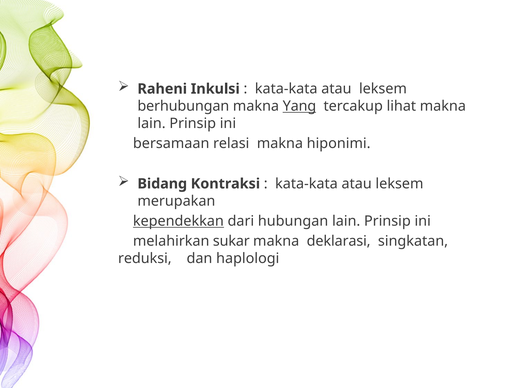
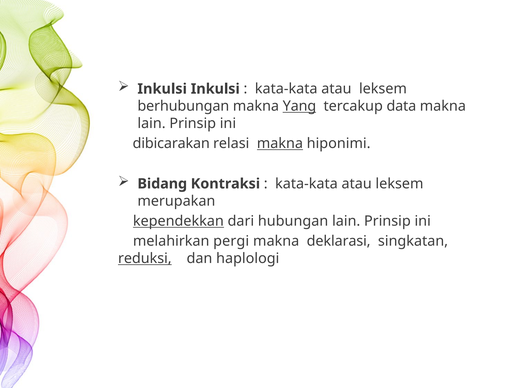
Raheni: Raheni -> Inkulsi (162, 89)
lihat: lihat -> data (401, 106)
bersamaan: bersamaan -> dibicarakan (171, 143)
makna underline: none -> present (280, 143)
sukar: sukar -> pergi (231, 241)
reduksi underline: none -> present (145, 258)
